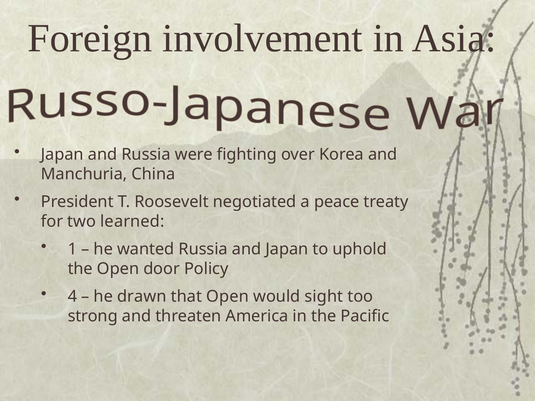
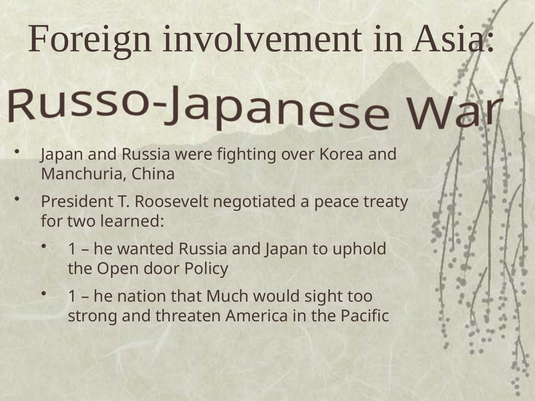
4: 4 -> 1 (72, 297)
drawn: drawn -> nation (142, 297)
that Open: Open -> Much (228, 297)
